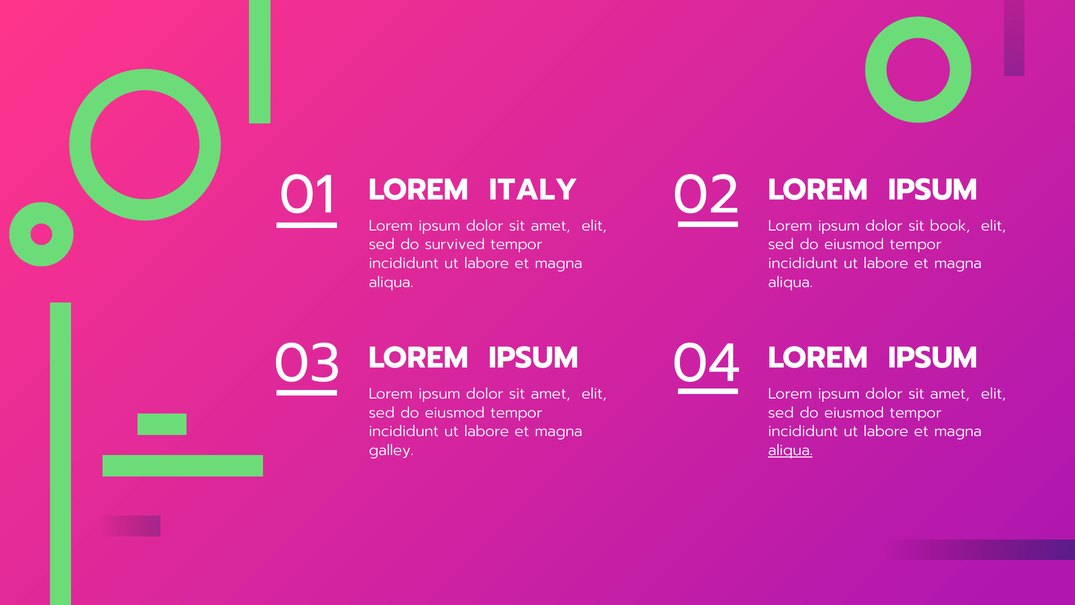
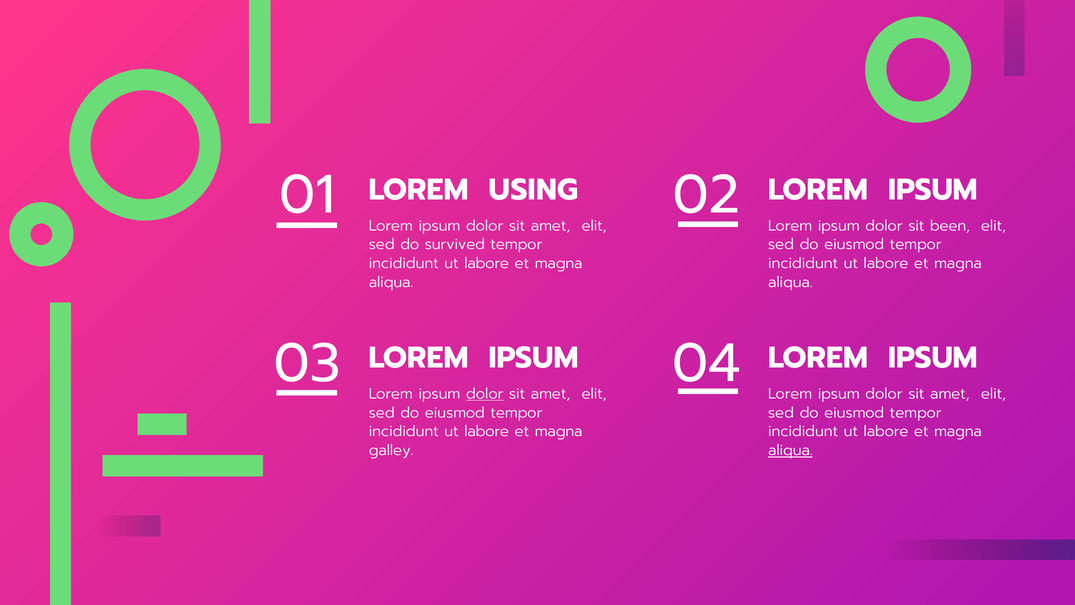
ITALY: ITALY -> USING (534, 190)
book: book -> been (950, 225)
dolor underline: none -> present (485, 394)
